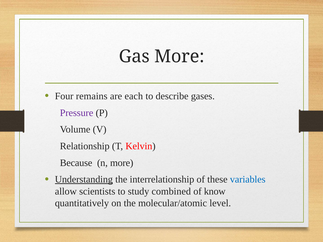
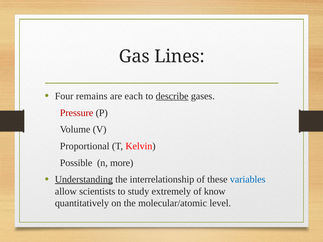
Gas More: More -> Lines (180, 57)
describe underline: none -> present (172, 96)
Pressure colour: purple -> red (77, 113)
Relationship: Relationship -> Proportional (85, 146)
Because: Because -> Possible (76, 163)
combined: combined -> extremely (171, 191)
